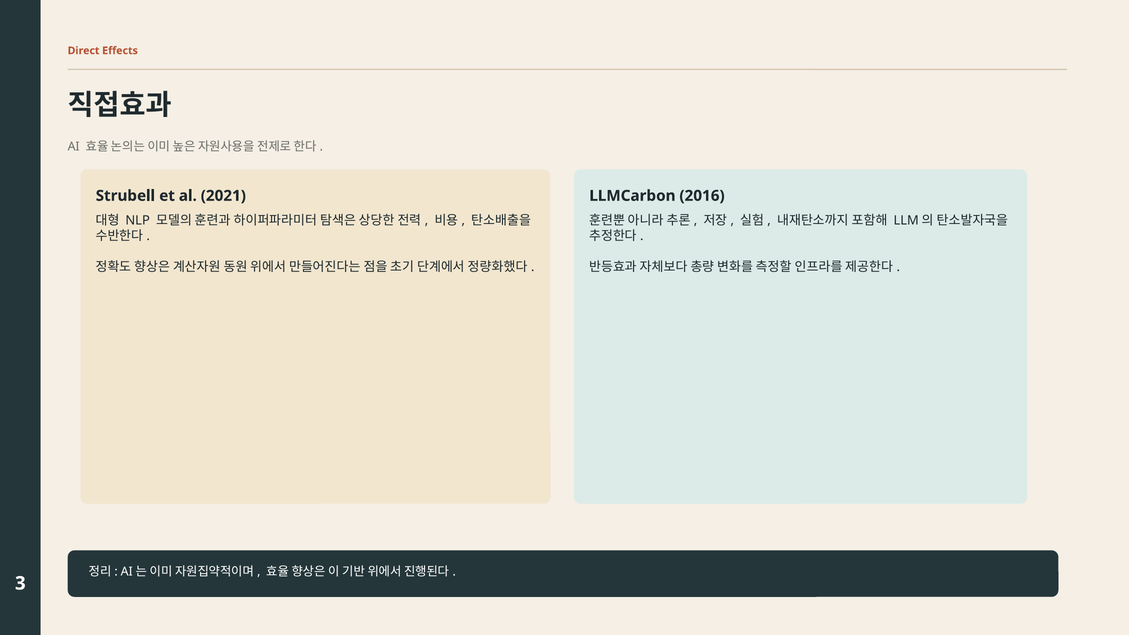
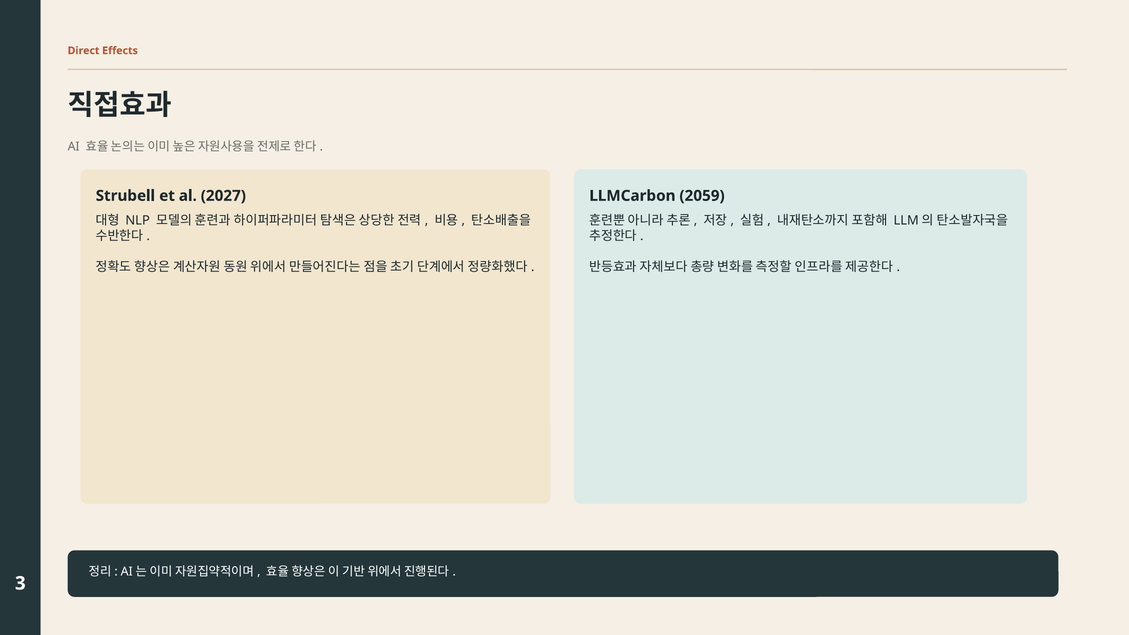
2021: 2021 -> 2027 (223, 196)
2016: 2016 -> 2059 (702, 196)
